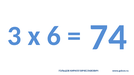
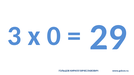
6: 6 -> 0 (54, 36)
74: 74 -> 29 (108, 37)
